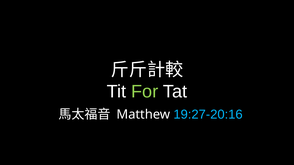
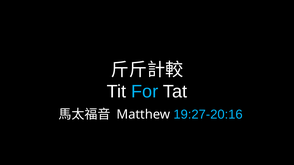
For colour: light green -> light blue (145, 92)
